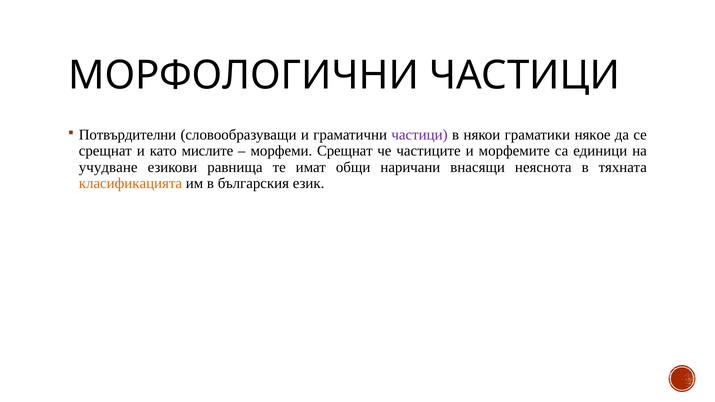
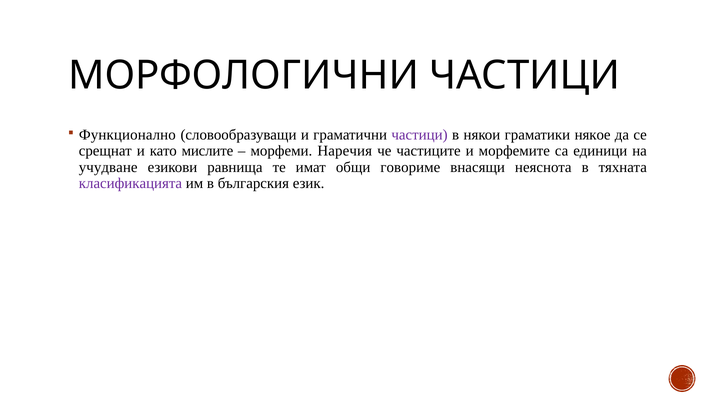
Потвърдителни: Потвърдителни -> Функционално (127, 135)
морфеми Срещнат: Срещнат -> Наречия (345, 151)
наричани: наричани -> говориме (410, 167)
класификацията colour: orange -> purple (130, 183)
